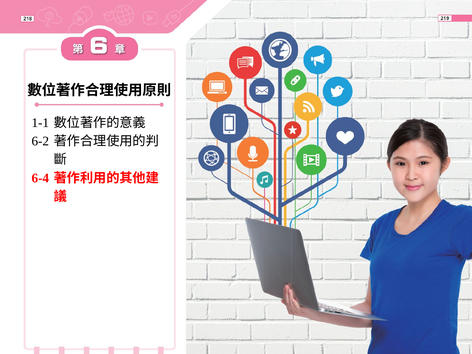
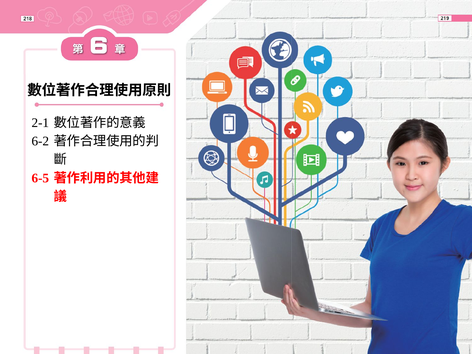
1-1: 1-1 -> 2-1 (40, 123)
6-4: 6-4 -> 6-5 (40, 178)
